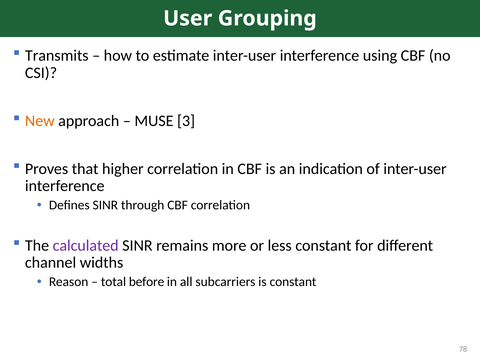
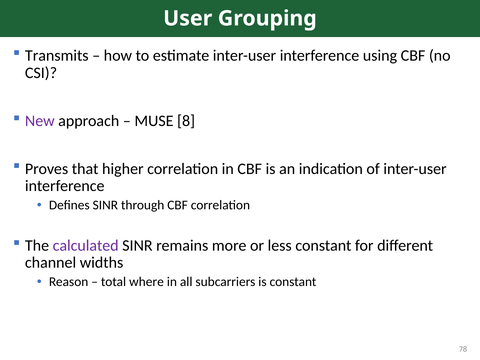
New colour: orange -> purple (40, 121)
3: 3 -> 8 (186, 121)
before: before -> where (146, 282)
